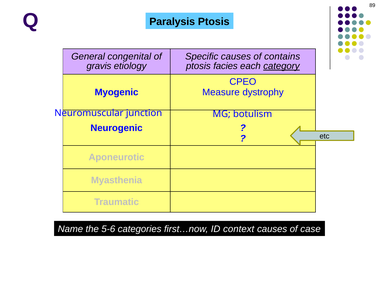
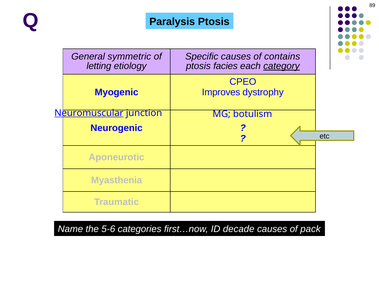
congenital: congenital -> symmetric (129, 57)
gravis: gravis -> letting (99, 66)
Measure: Measure -> Improves (221, 92)
Neuromuscular underline: none -> present (89, 113)
context: context -> decade (239, 229)
case: case -> pack (311, 229)
